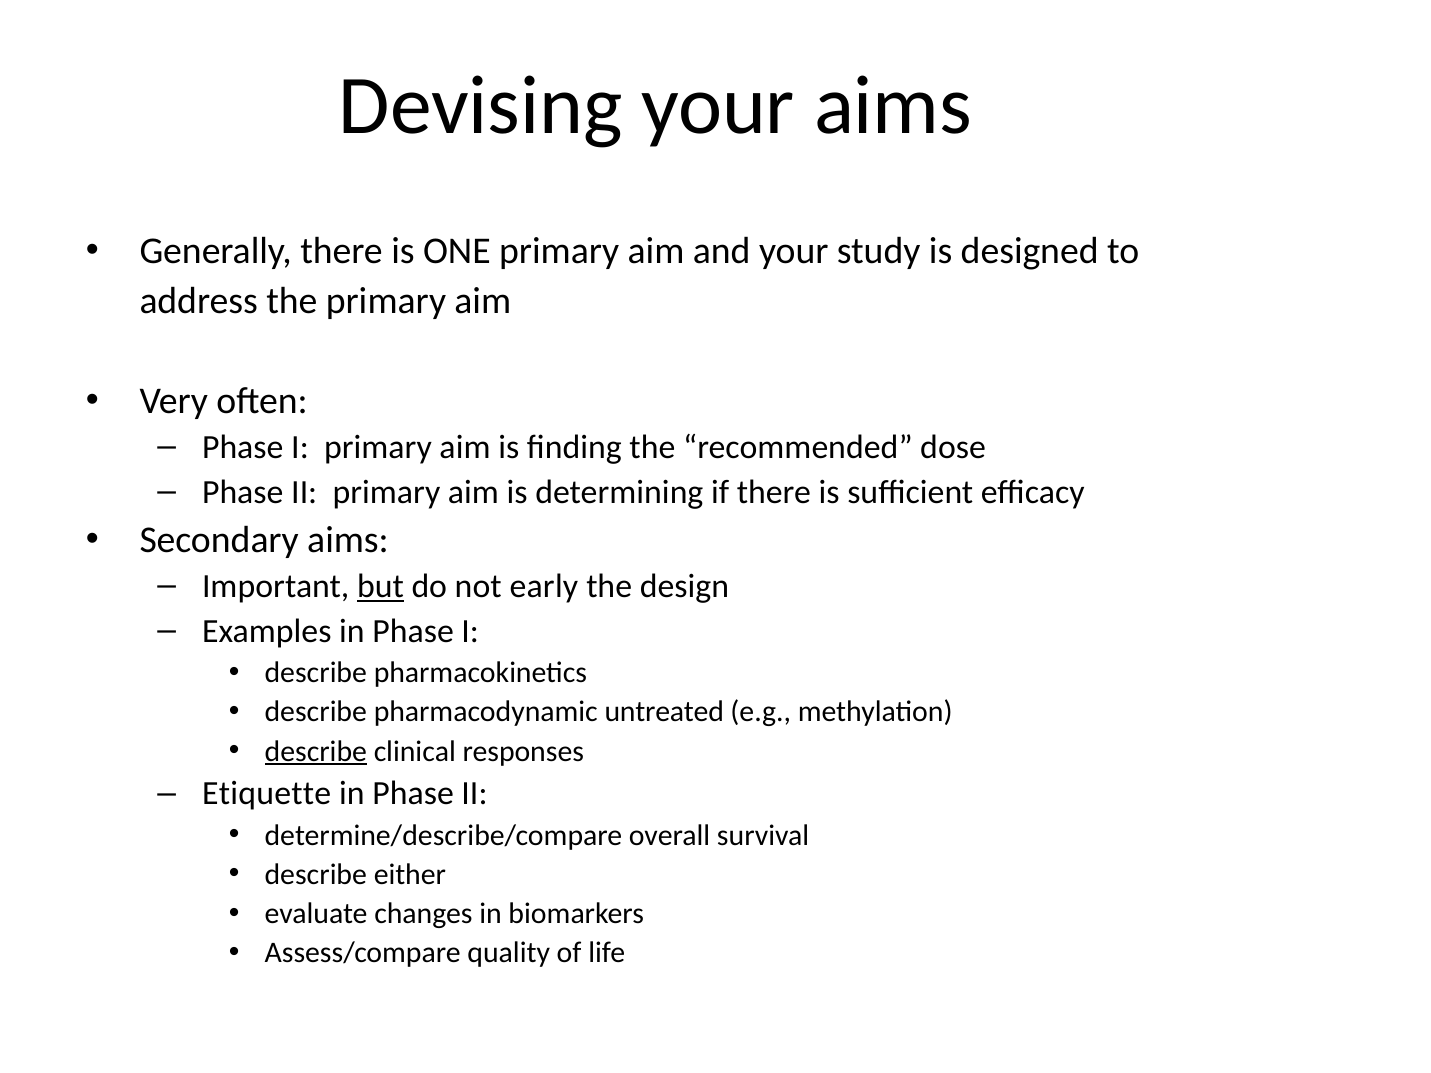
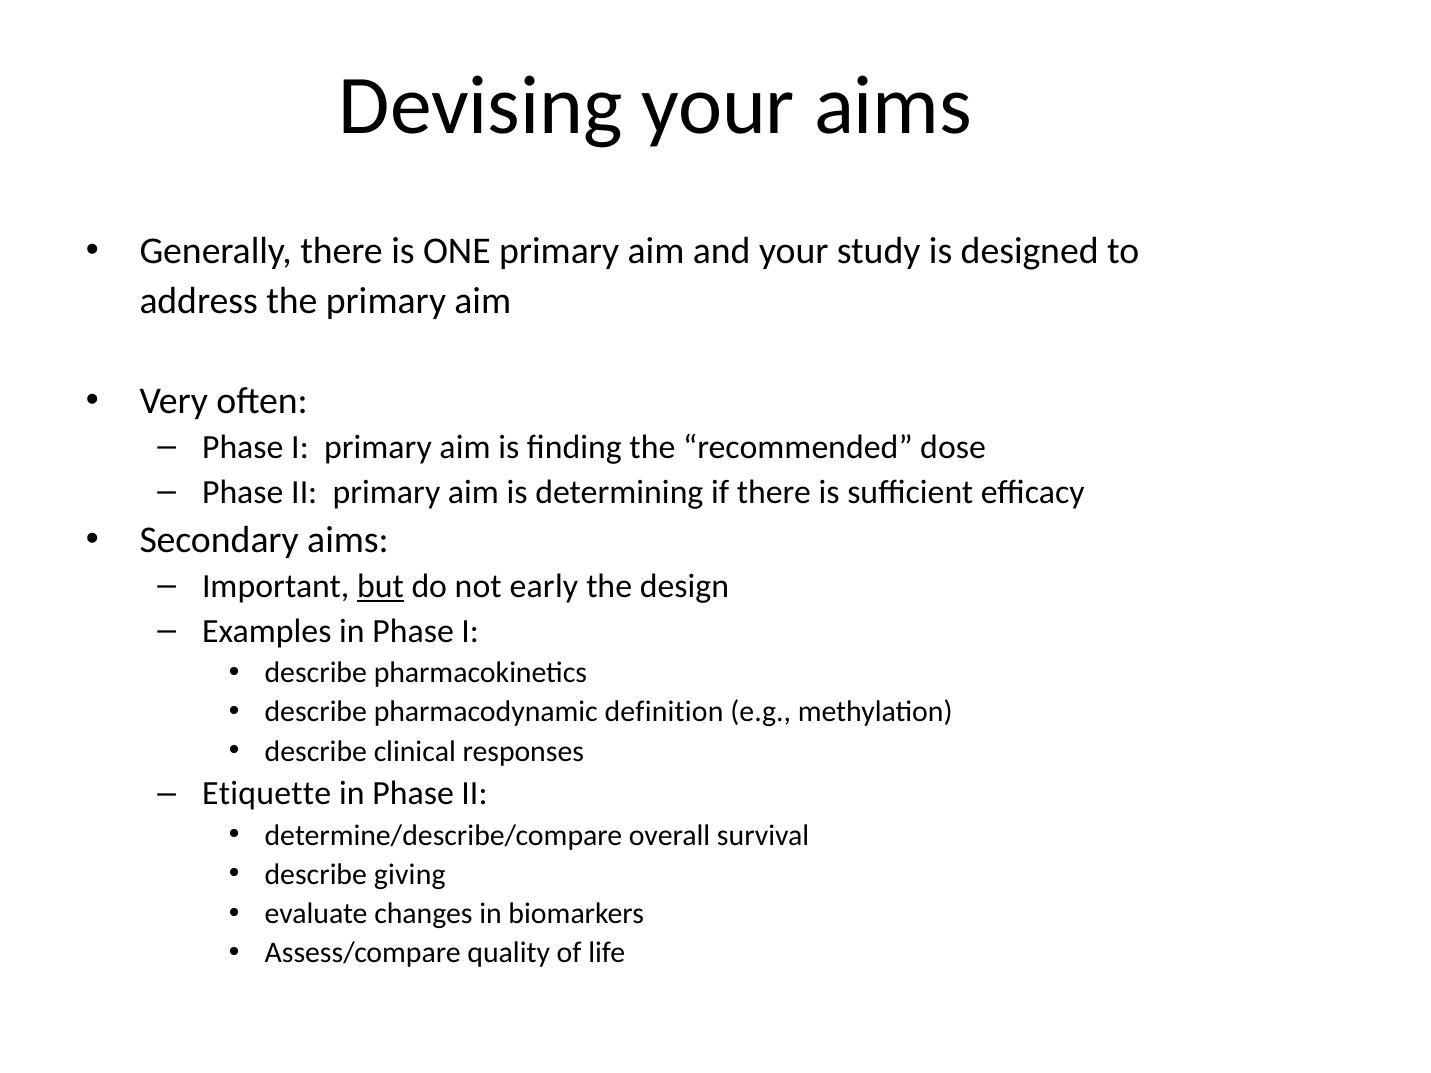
untreated: untreated -> definition (664, 712)
describe underline: present -> none (316, 751)
either: either -> giving (410, 875)
